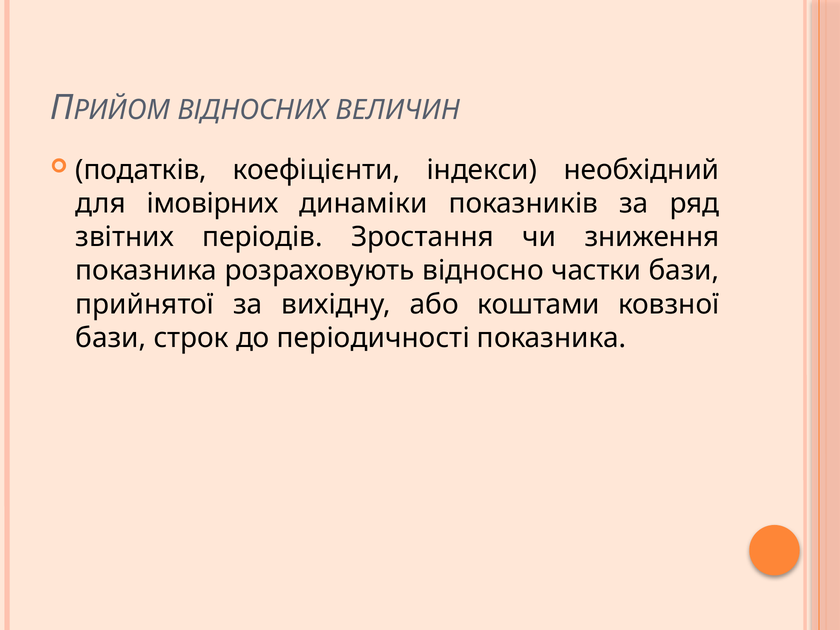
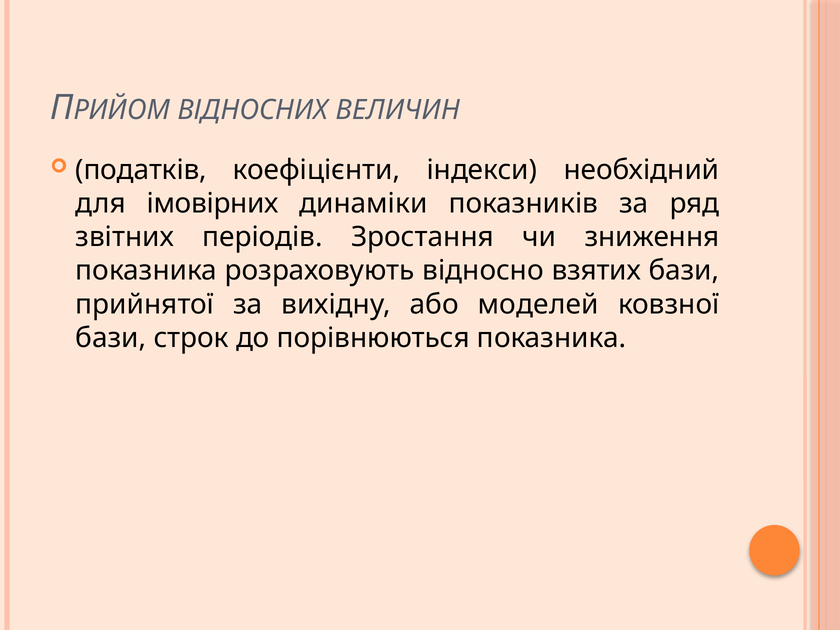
частки: частки -> взятих (596, 271)
коштами: коштами -> моделей (538, 304)
періодичності: періодичності -> порівнюються (373, 338)
